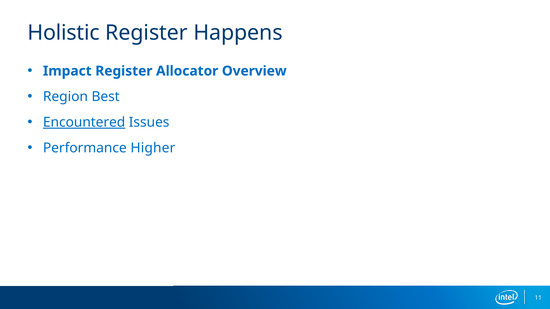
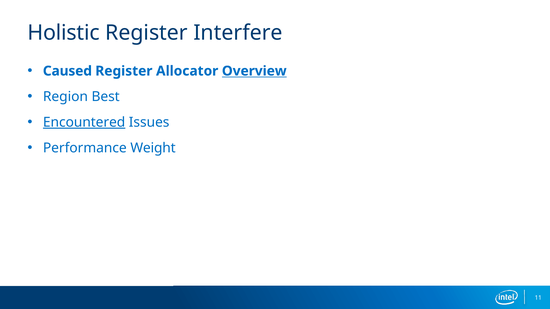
Happens: Happens -> Interfere (238, 33)
Impact: Impact -> Caused (67, 71)
Overview underline: none -> present (254, 71)
Higher: Higher -> Weight (153, 148)
